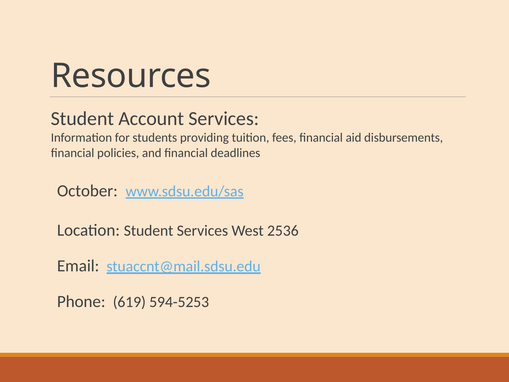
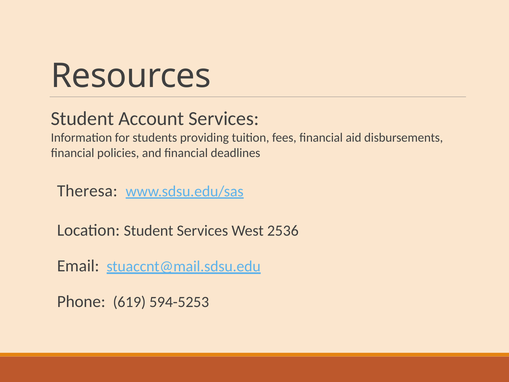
October: October -> Theresa (87, 191)
